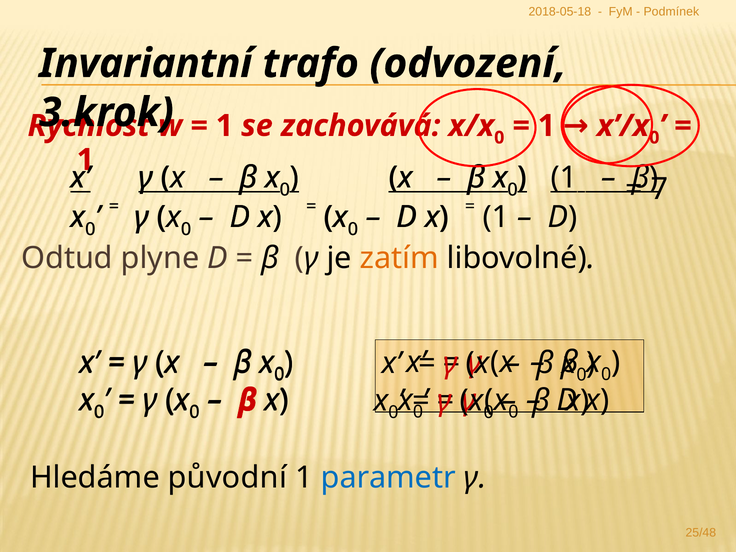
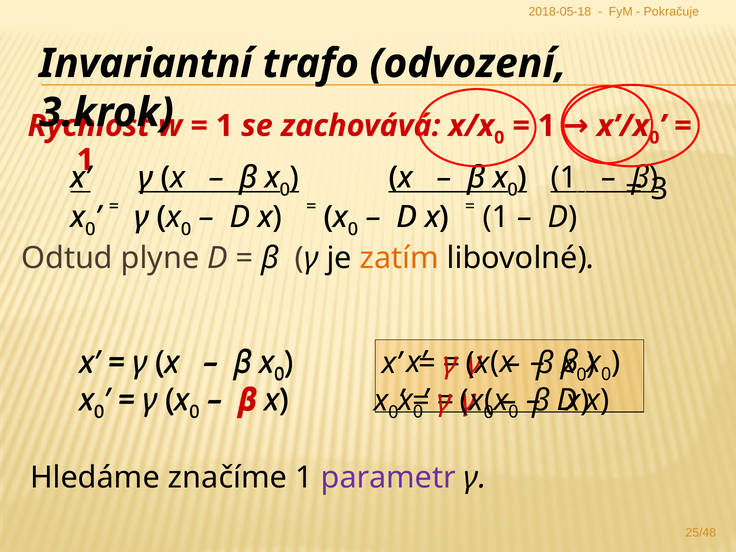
Podmínek: Podmínek -> Pokračuje (671, 12)
7: 7 -> 3 (659, 189)
původní: původní -> značíme (228, 478)
parametr colour: blue -> purple (388, 478)
